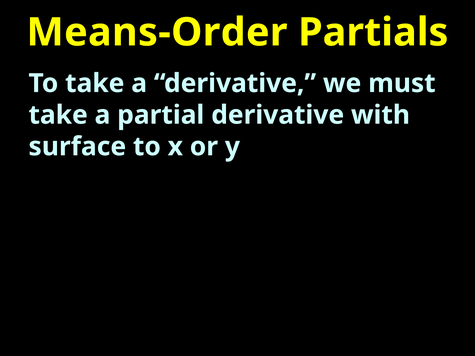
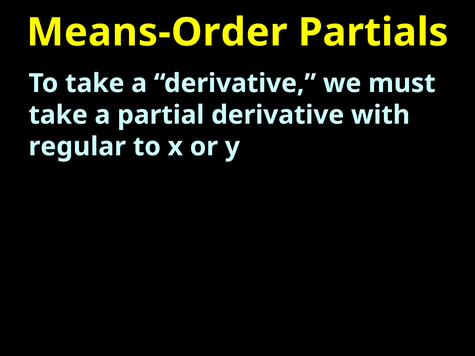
surface: surface -> regular (77, 147)
